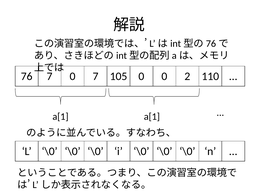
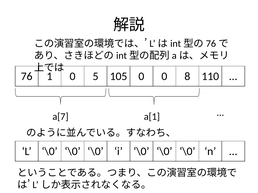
76 7: 7 -> 1 (50, 76)
0 7: 7 -> 5 (96, 76)
2: 2 -> 8 (187, 76)
a[1: a[1 -> a[7 (60, 117)
